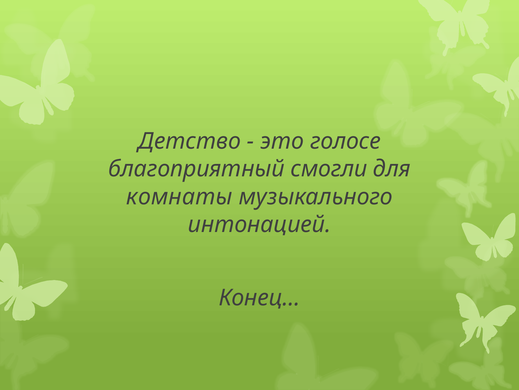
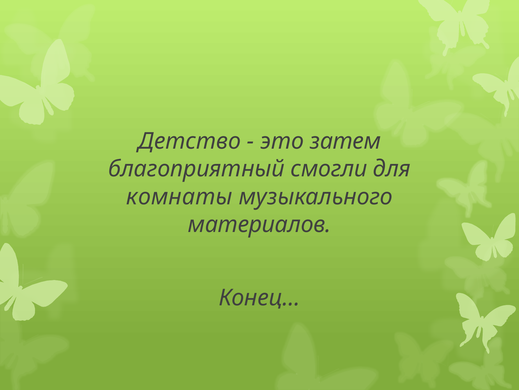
голосе: голосе -> затем (345, 141)
интонацией: интонацией -> материалов (260, 224)
